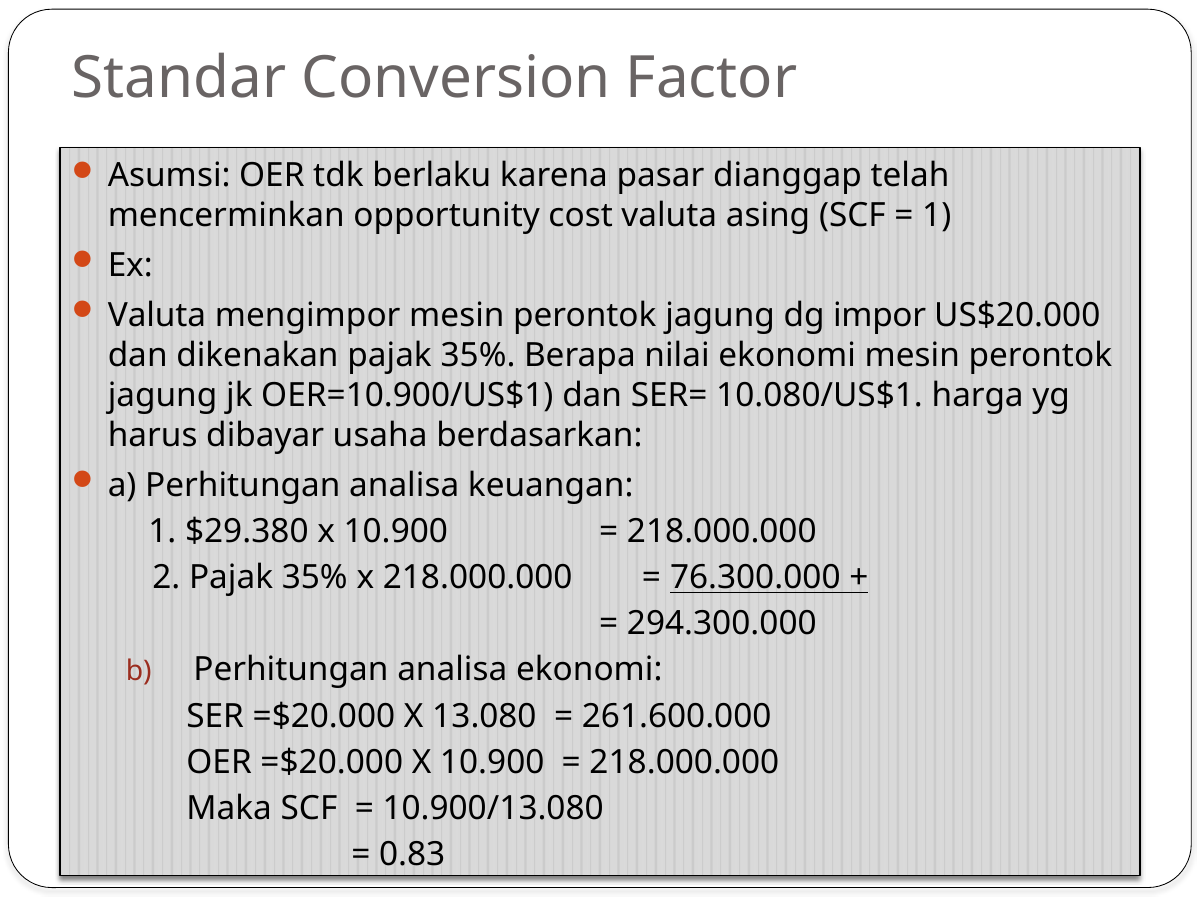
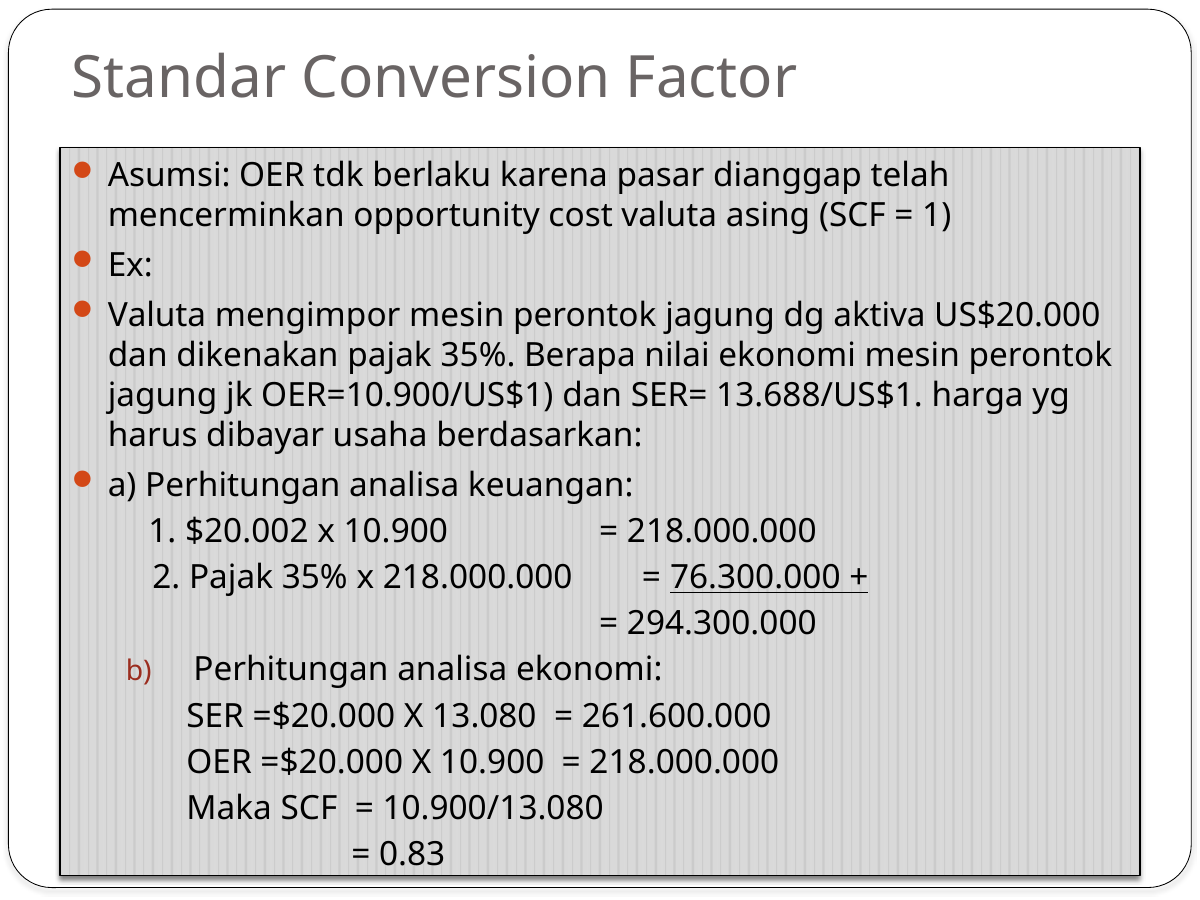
impor: impor -> aktiva (880, 315)
10.080/US$1: 10.080/US$1 -> 13.688/US$1 (820, 395)
$29.380: $29.380 -> $20.002 (247, 531)
